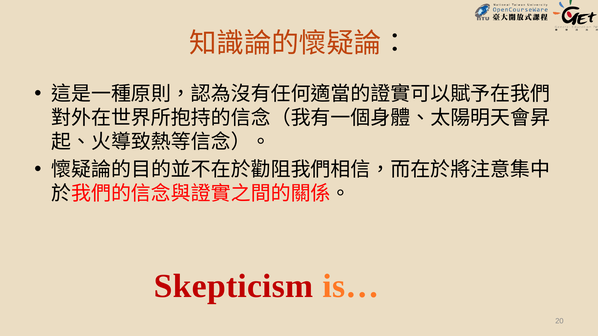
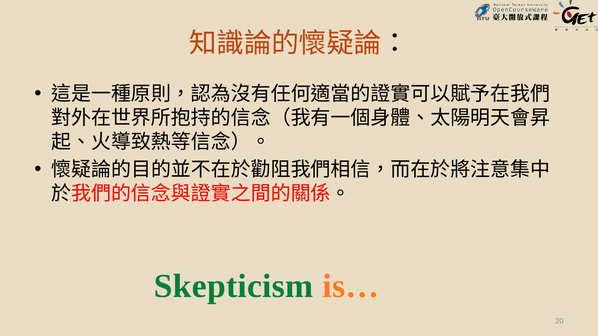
Skepticism colour: red -> green (234, 286)
